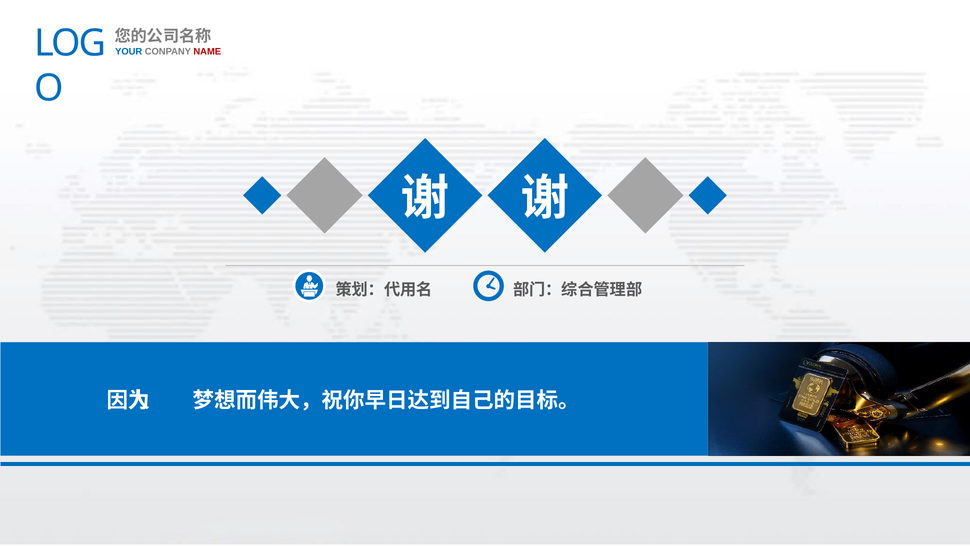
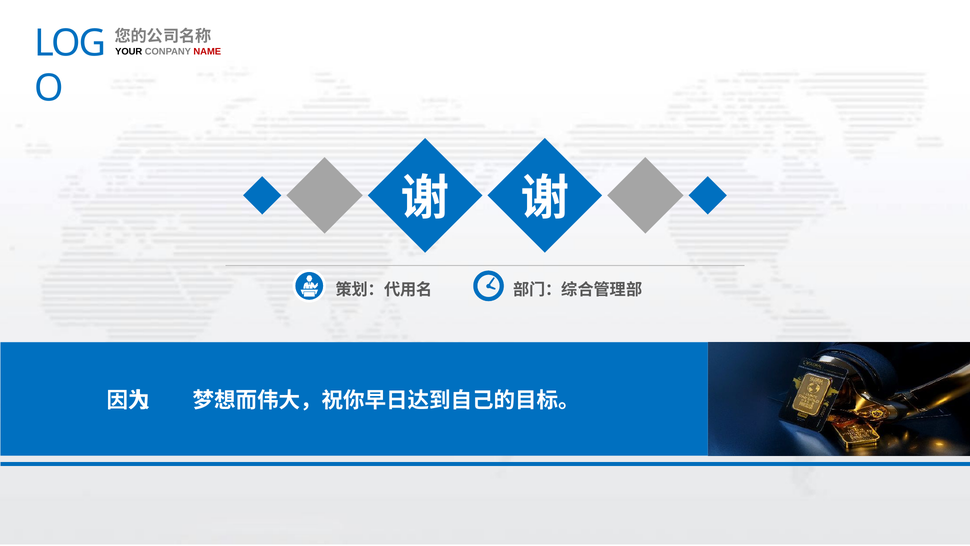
YOUR colour: blue -> black (129, 52)
